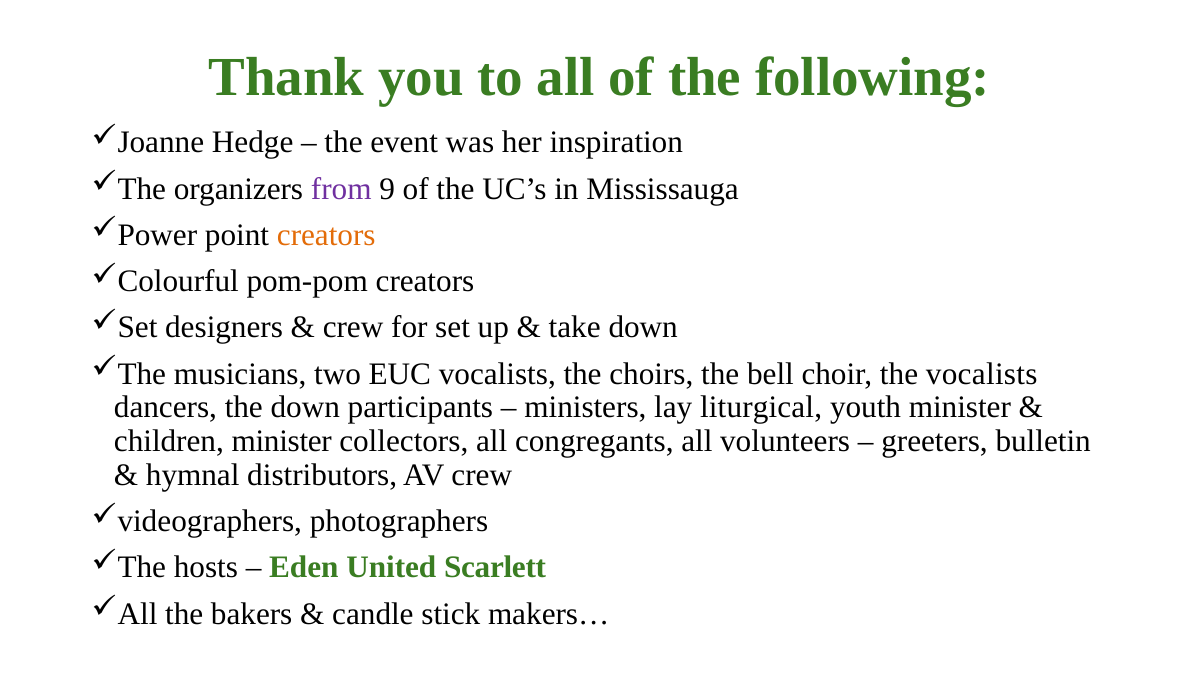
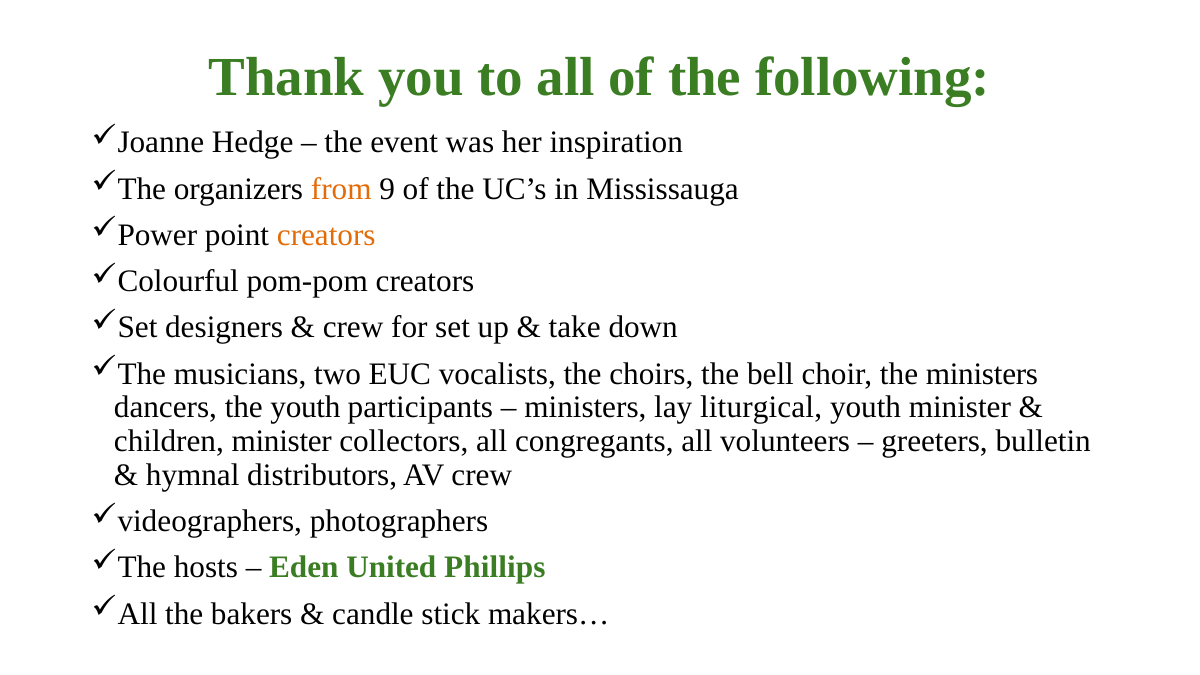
from colour: purple -> orange (341, 189)
the vocalists: vocalists -> ministers (982, 374)
the down: down -> youth (305, 408)
Scarlett: Scarlett -> Phillips (495, 567)
